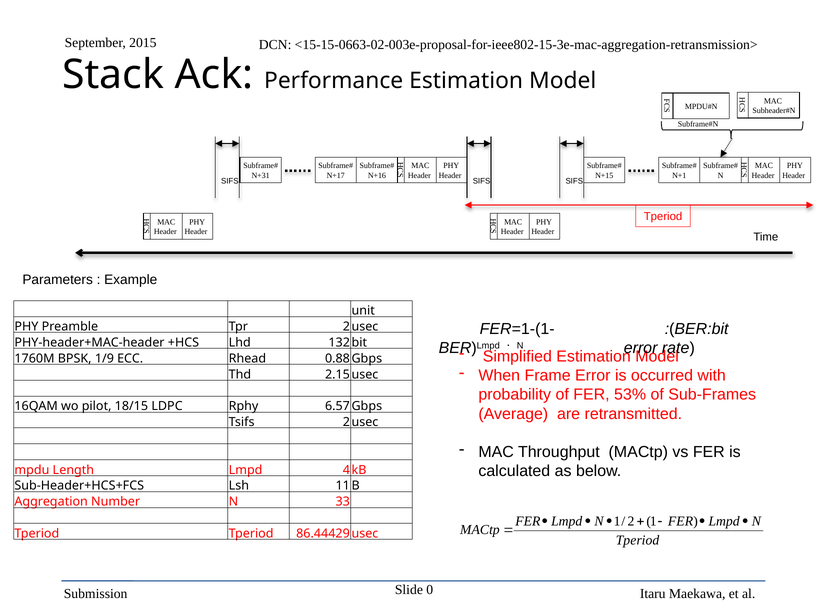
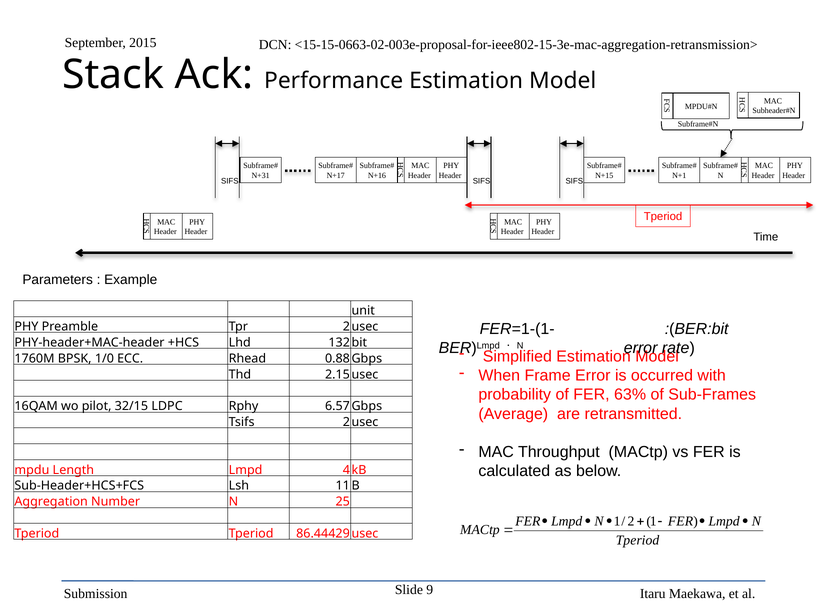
1/9: 1/9 -> 1/0 (104, 358)
53%: 53% -> 63% (630, 395)
18/15: 18/15 -> 32/15 (131, 406)
33: 33 -> 25 (343, 502)
0: 0 -> 9 (430, 590)
